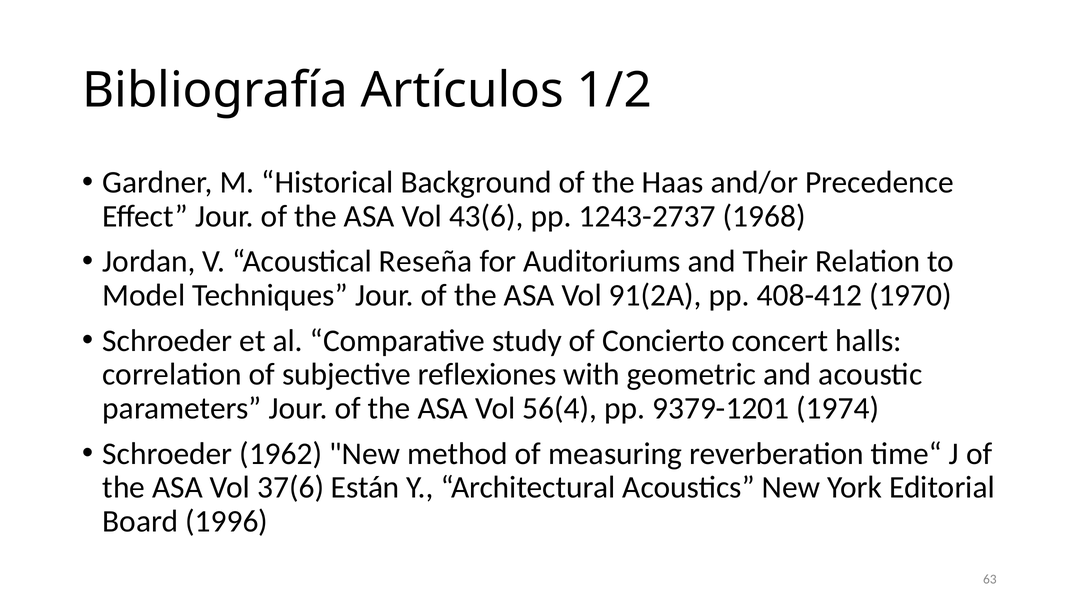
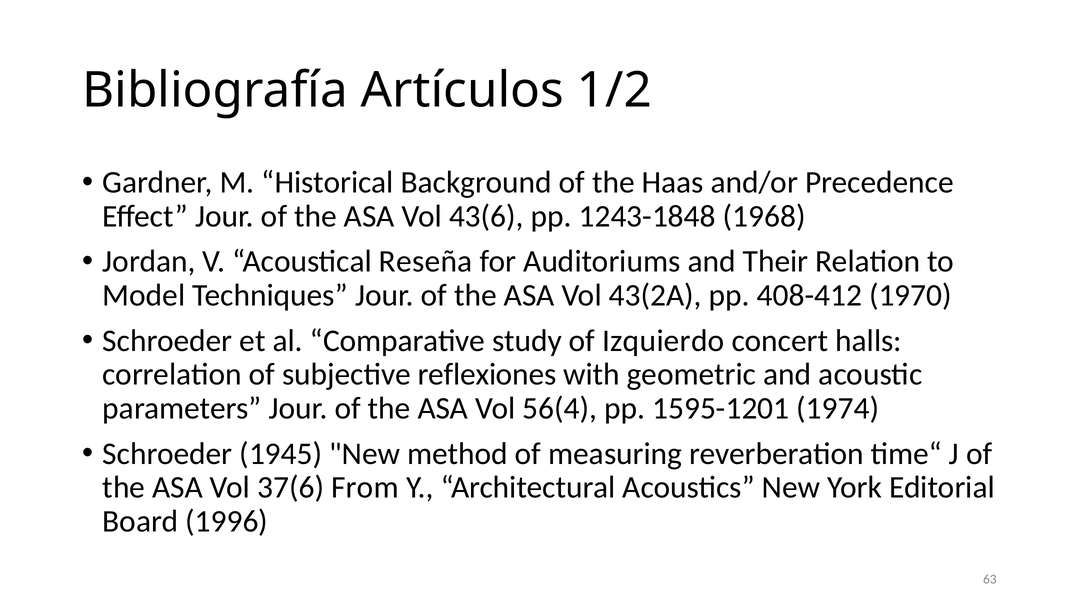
1243-2737: 1243-2737 -> 1243-1848 (647, 216)
91(2A: 91(2A -> 43(2A (655, 295)
Concierto: Concierto -> Izquierdo (663, 341)
9379-1201: 9379-1201 -> 1595-1201 (721, 408)
1962: 1962 -> 1945 (281, 454)
Están: Están -> From (365, 488)
